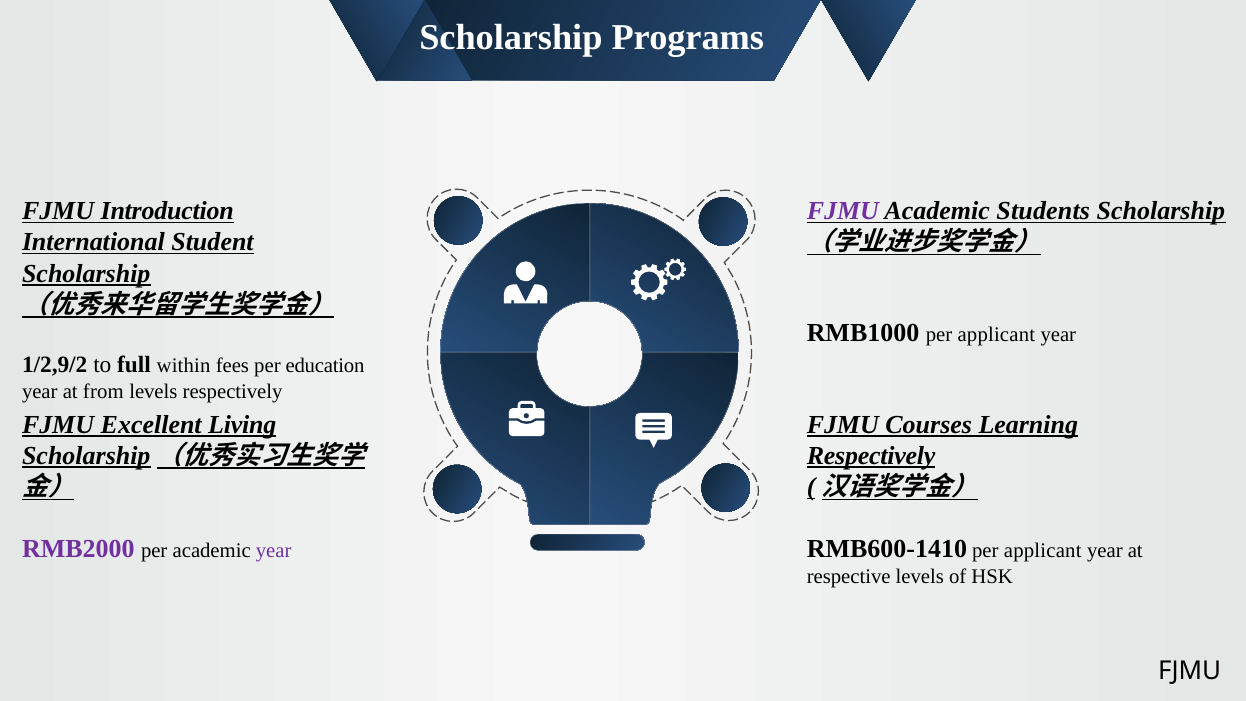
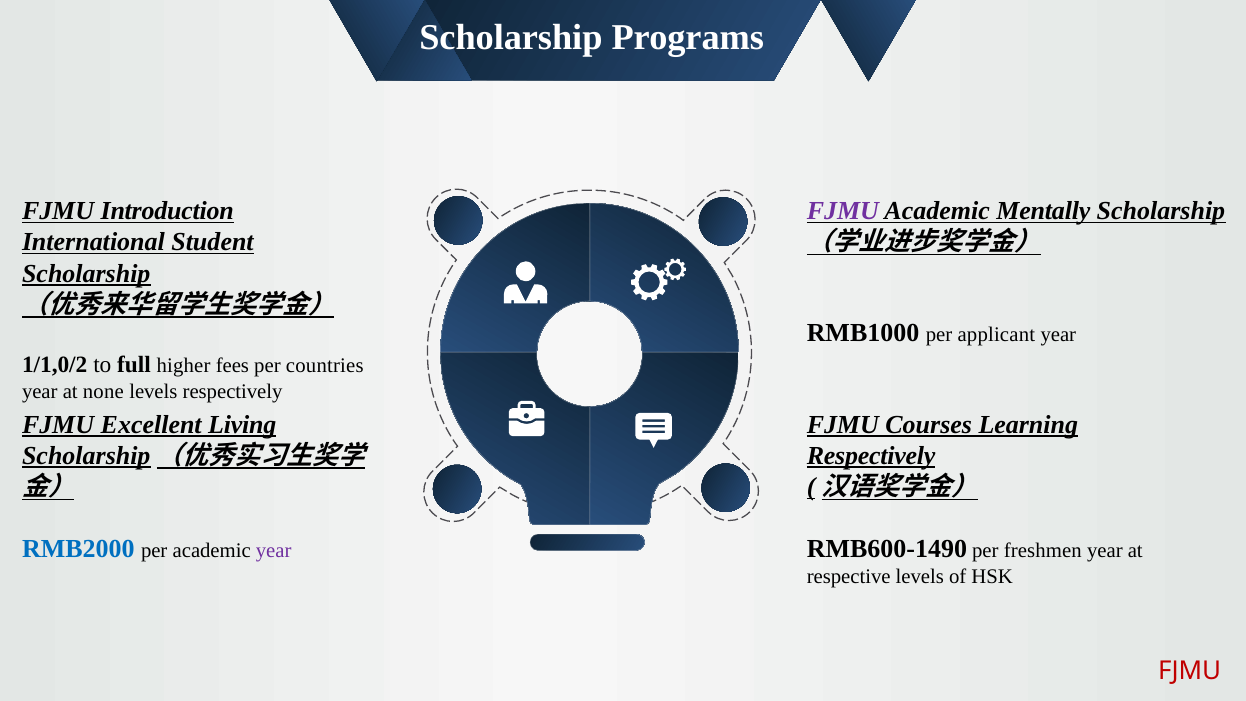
Students: Students -> Mentally (1043, 211)
1/2,9/2: 1/2,9/2 -> 1/1,0/2 (55, 365)
within: within -> higher (184, 366)
education: education -> countries (325, 366)
from: from -> none (103, 391)
RMB600-1410: RMB600-1410 -> RMB600-1490 (887, 549)
applicant: applicant -> freshmen (1043, 551)
RMB2000 colour: purple -> blue (78, 549)
FJMU colour: black -> red (1190, 670)
